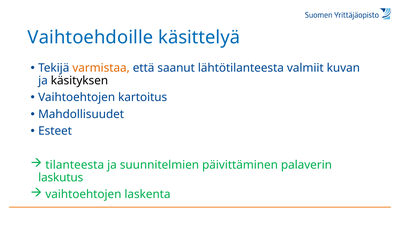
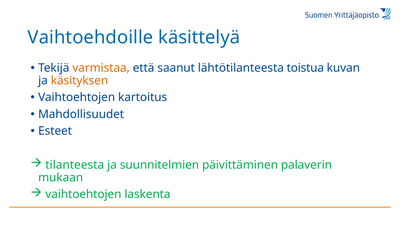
valmiit: valmiit -> toistua (305, 68)
käsityksen colour: black -> orange (79, 81)
laskutus: laskutus -> mukaan (61, 178)
